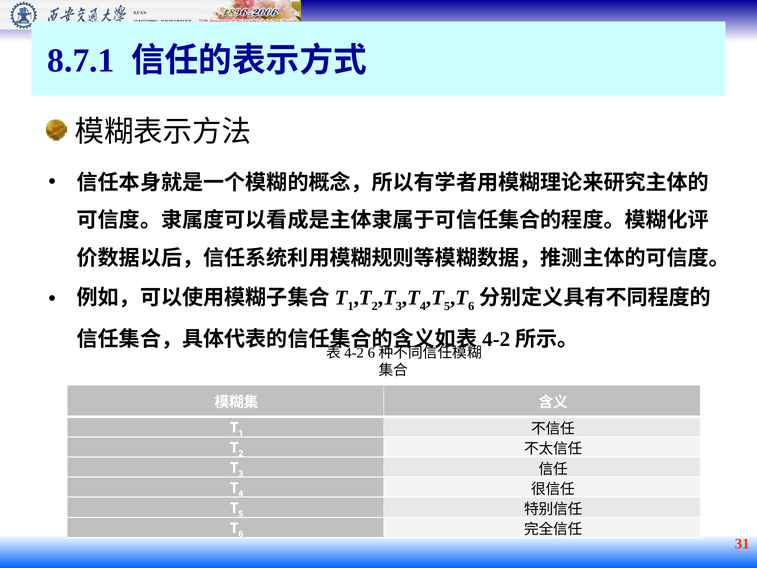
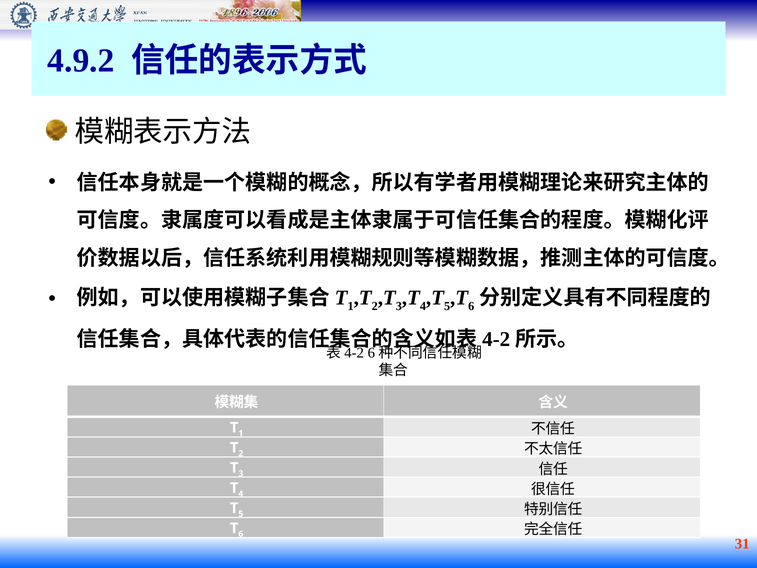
8.7.1: 8.7.1 -> 4.9.2 (81, 61)
